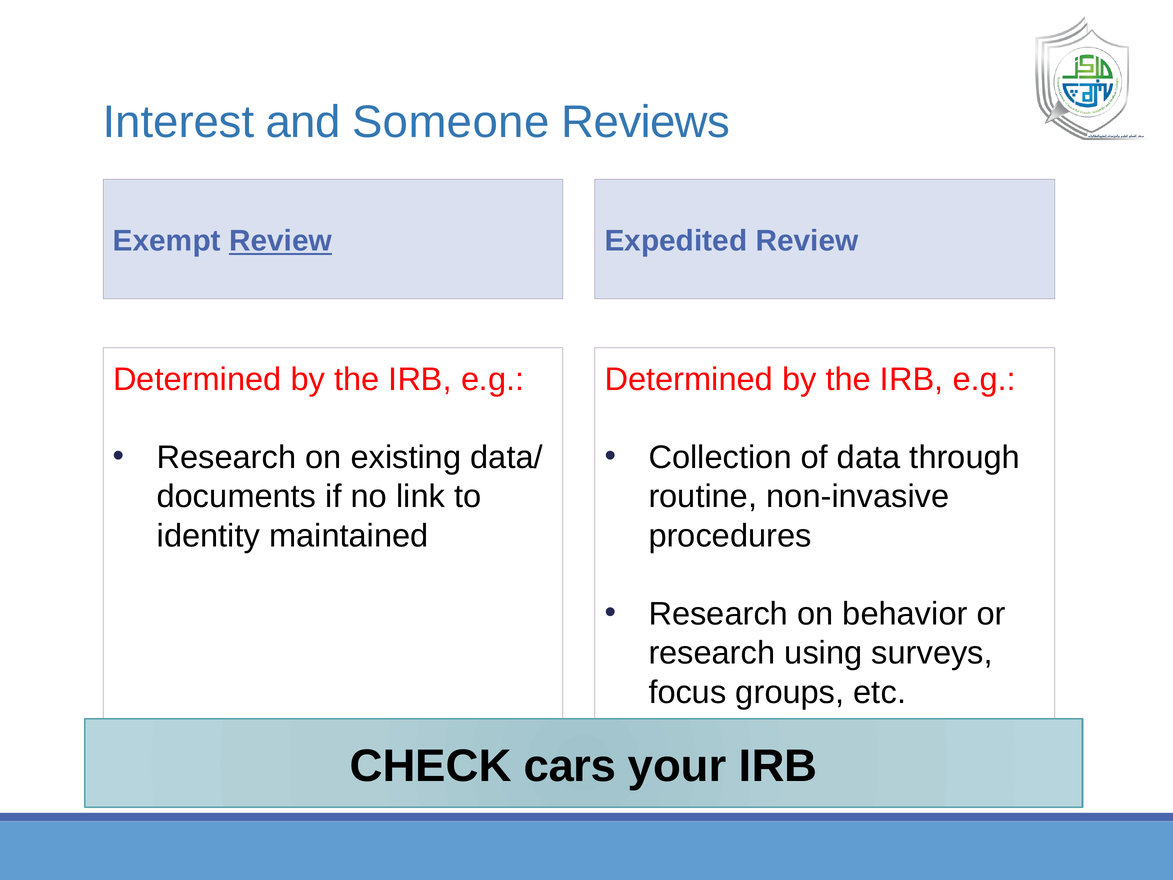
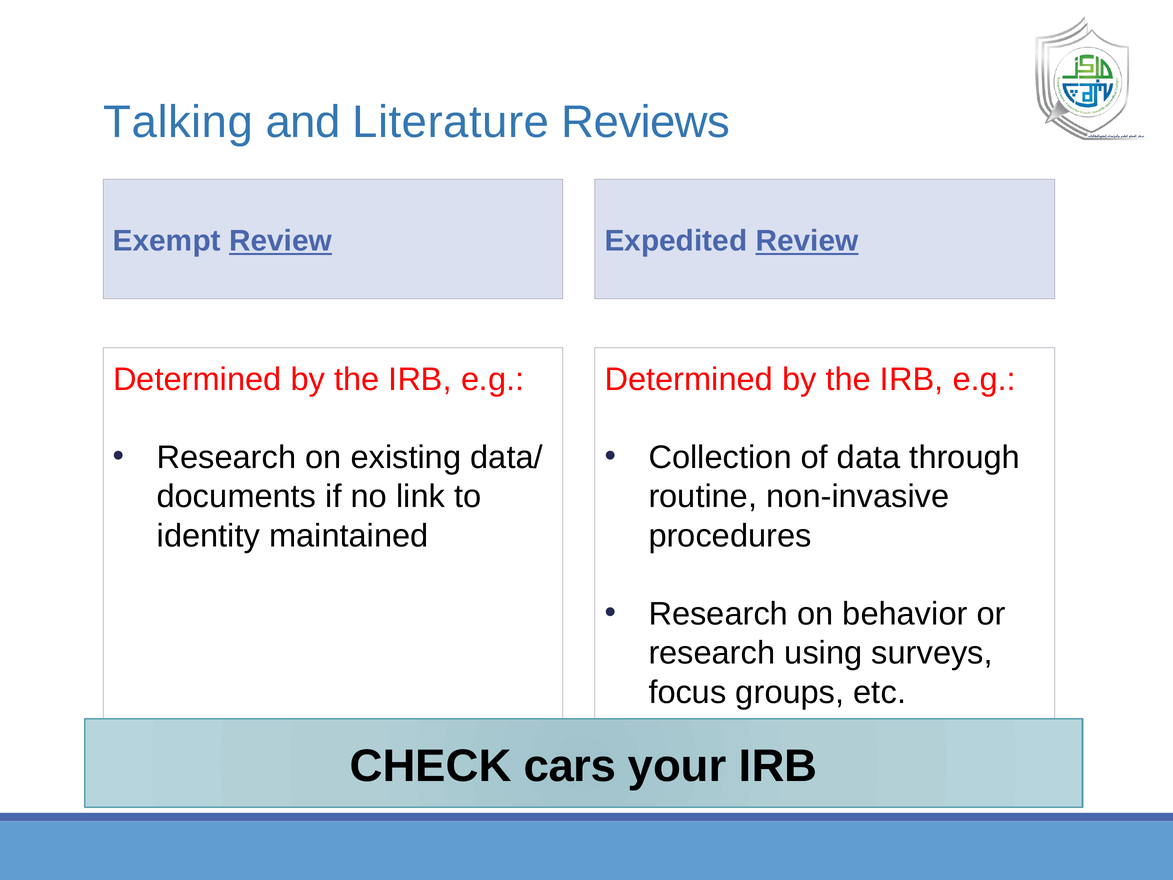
Interest: Interest -> Talking (178, 122)
Someone: Someone -> Literature (451, 122)
Review underline: none -> present (807, 241)
